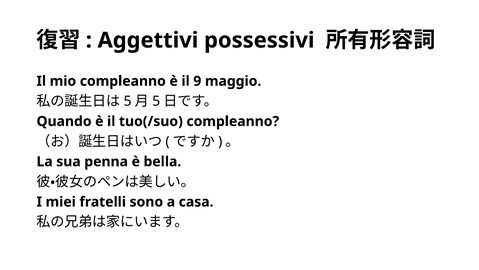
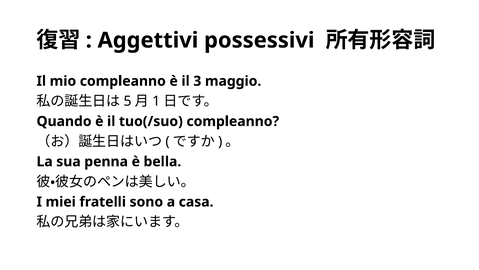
9: 9 -> 3 (197, 81)
5: 5 -> 1 (156, 101)
